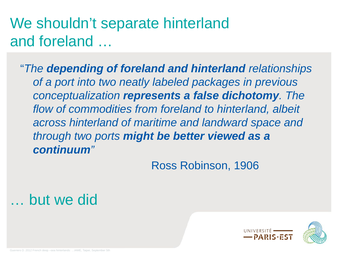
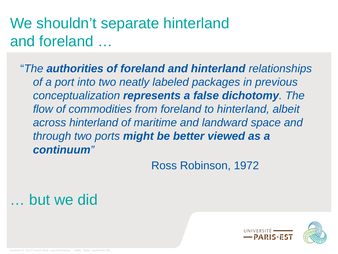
depending: depending -> authorities (75, 68)
1906: 1906 -> 1972 (246, 165)
